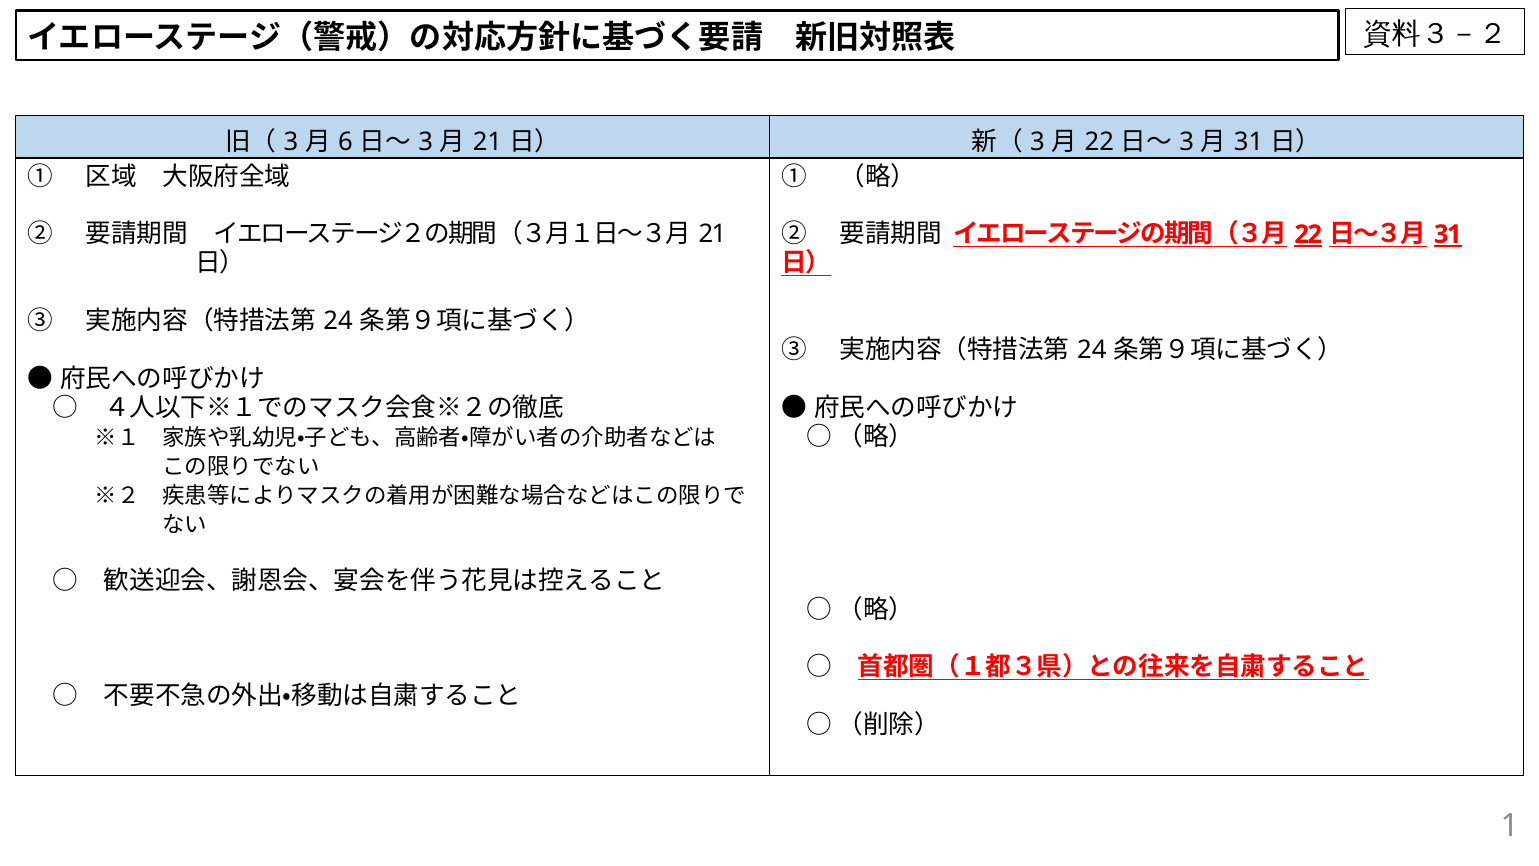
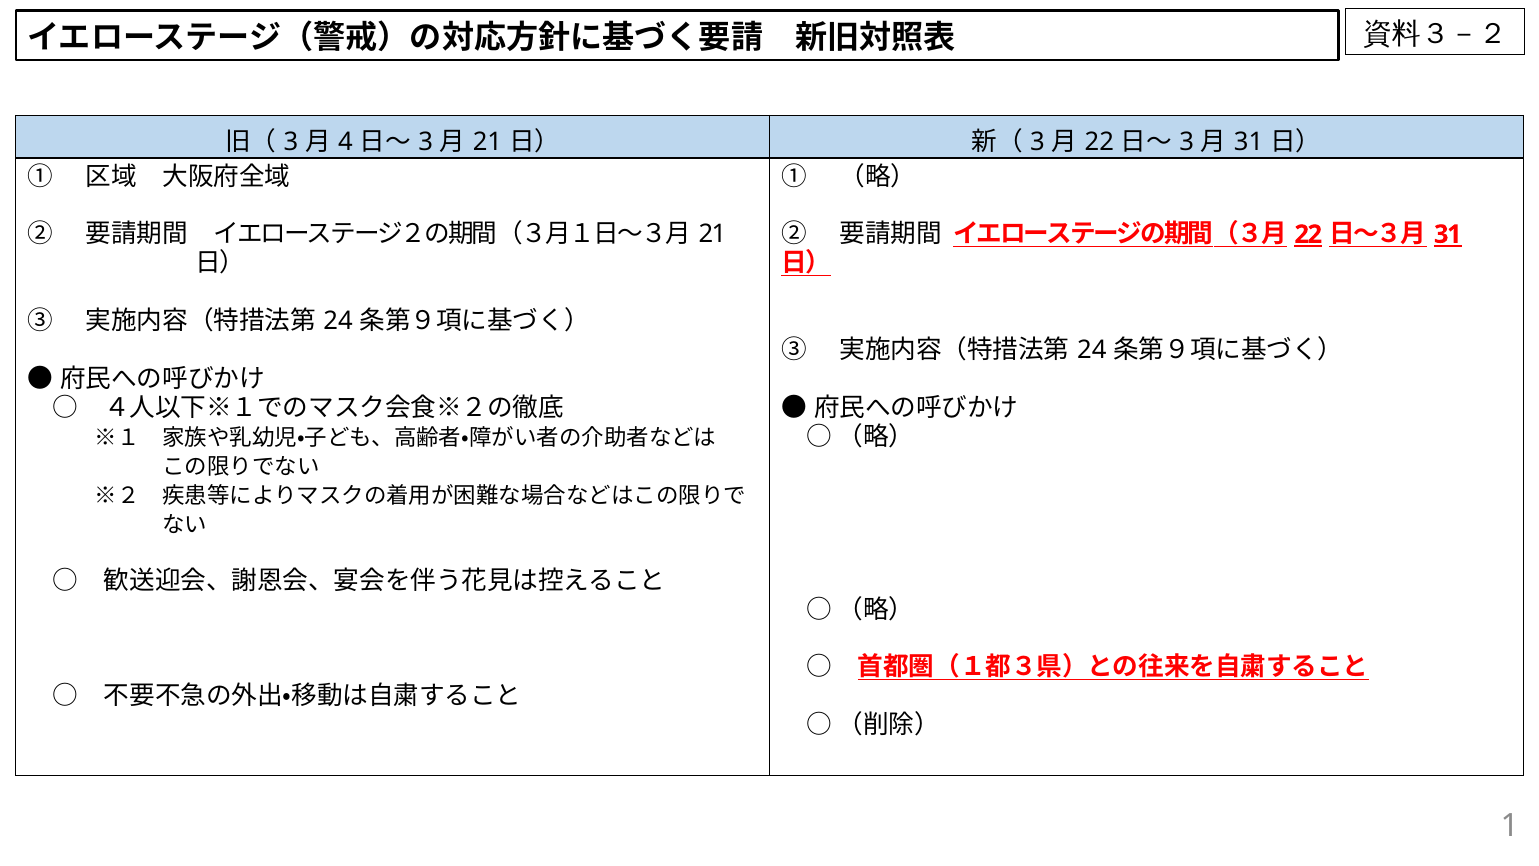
6: 6 -> 4 (346, 142)
